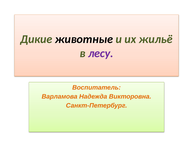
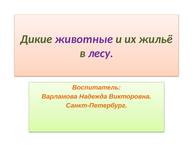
животные colour: black -> purple (84, 39)
